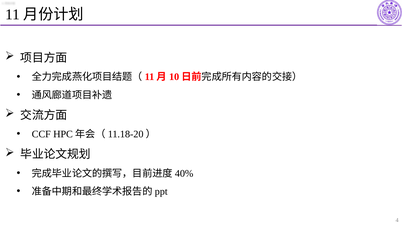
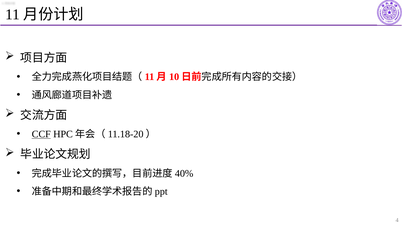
CCF underline: none -> present (41, 134)
